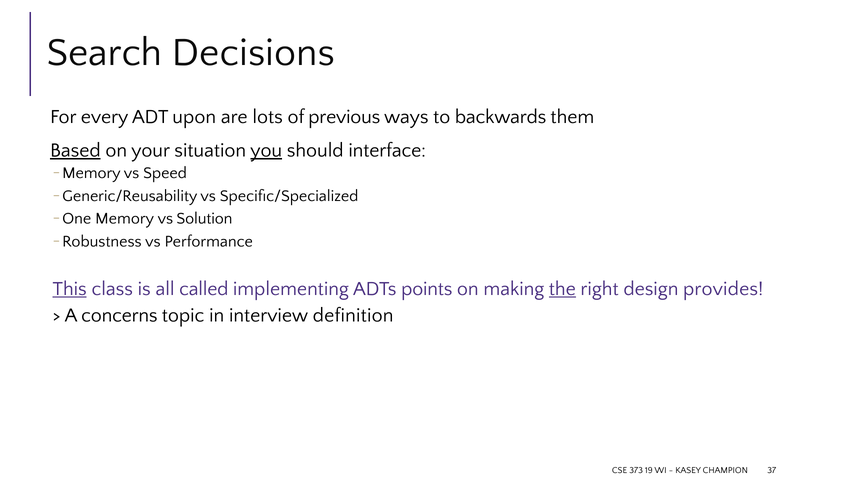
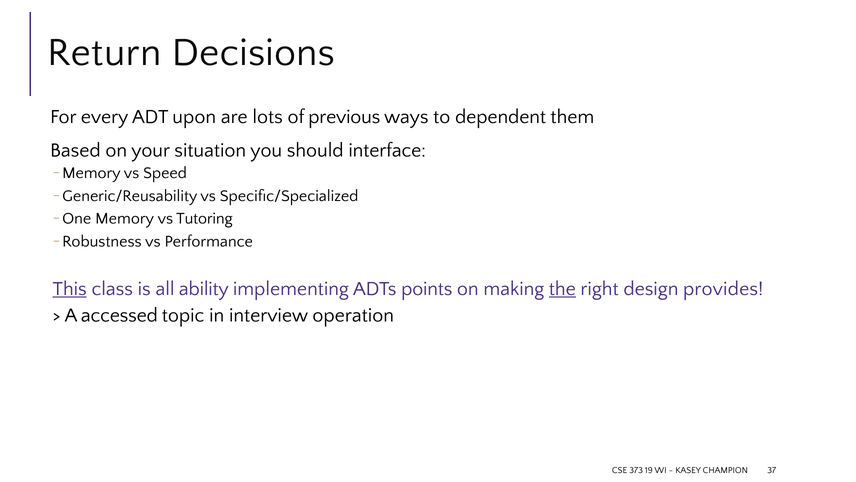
Search: Search -> Return (104, 52)
backwards: backwards -> dependent (501, 116)
Based underline: present -> none (75, 150)
you underline: present -> none (266, 150)
Solution: Solution -> Tutoring (204, 218)
called: called -> ability (204, 288)
concerns: concerns -> accessed (119, 315)
definition: definition -> operation (353, 315)
